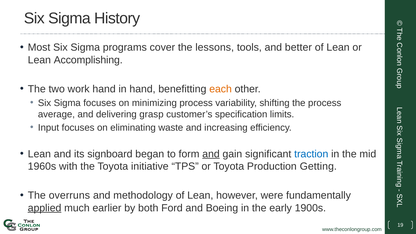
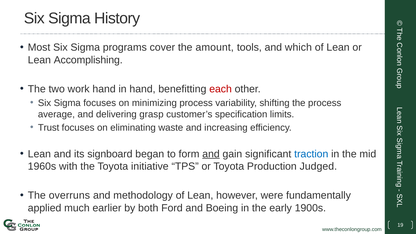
lessons: lessons -> amount (215, 48)
better: better -> which (298, 48)
each colour: orange -> red (221, 89)
Input: Input -> Trust (49, 128)
Getting: Getting -> Judged (318, 166)
applied underline: present -> none (45, 208)
